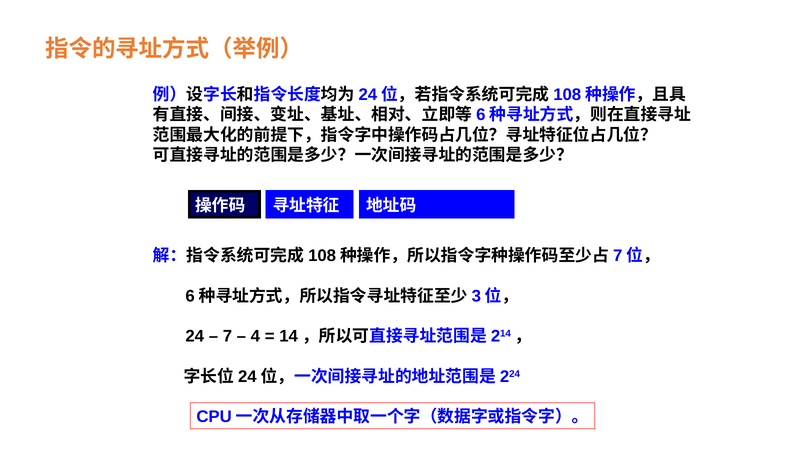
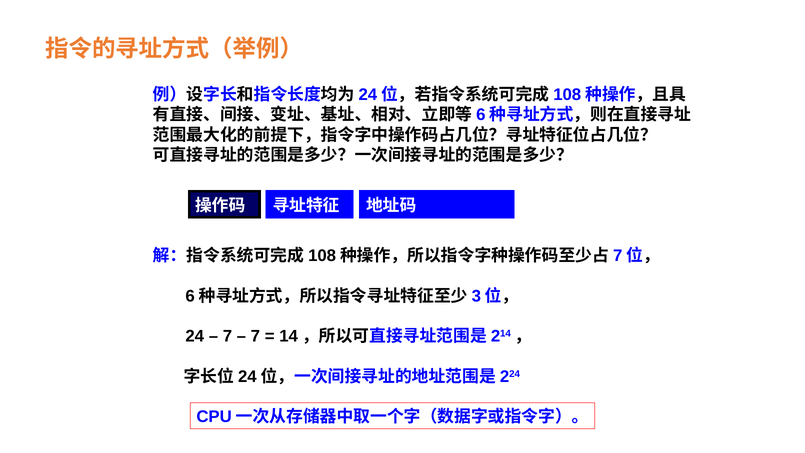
4: 4 -> 7 (255, 336)
